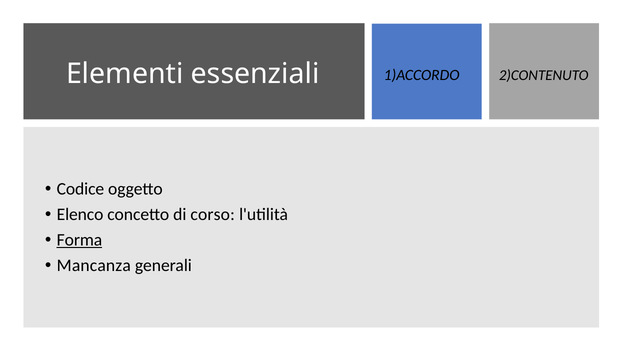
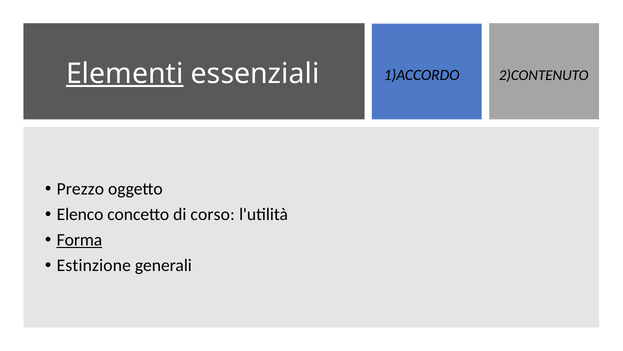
Elementi underline: none -> present (125, 74)
Codice: Codice -> Prezzo (80, 189)
Mancanza: Mancanza -> Estinzione (94, 265)
